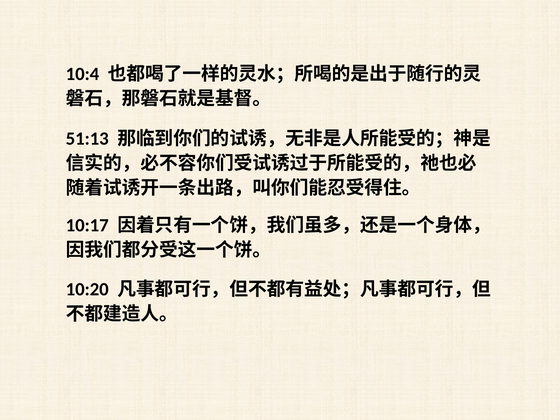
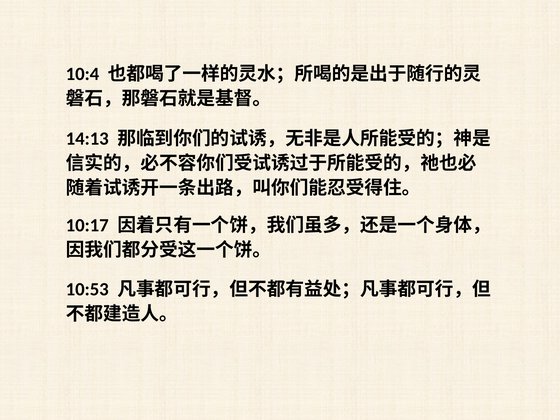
51:13: 51:13 -> 14:13 (87, 139)
10:20: 10:20 -> 10:53 (87, 289)
